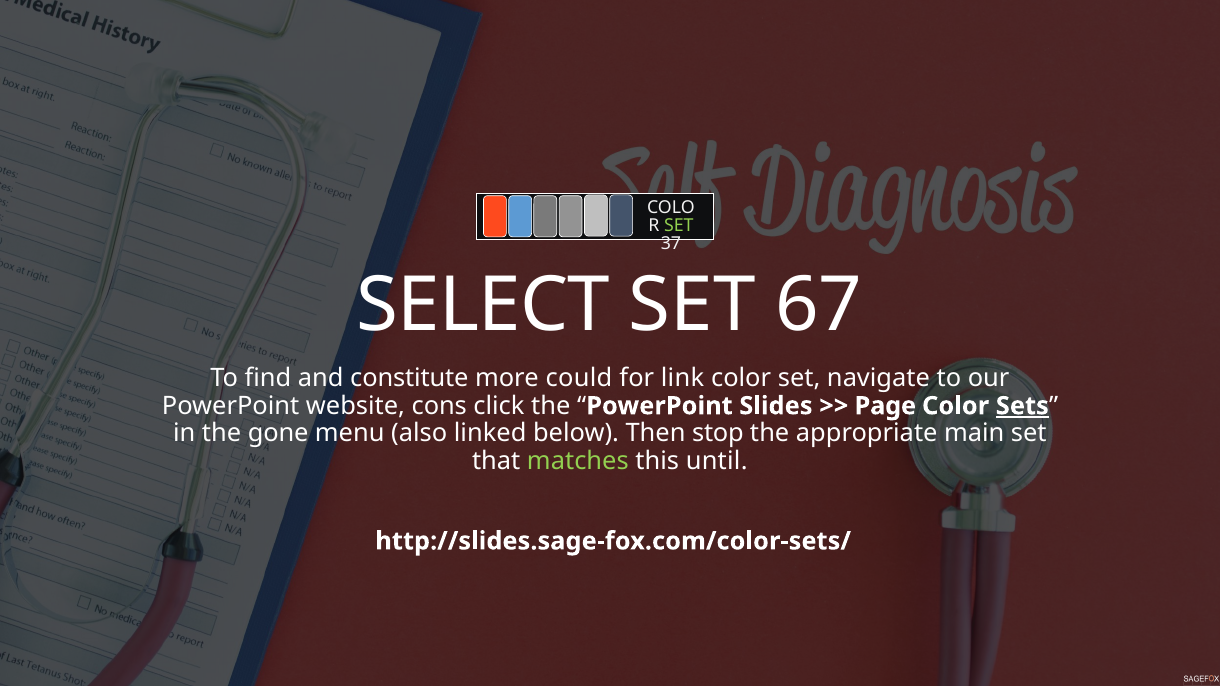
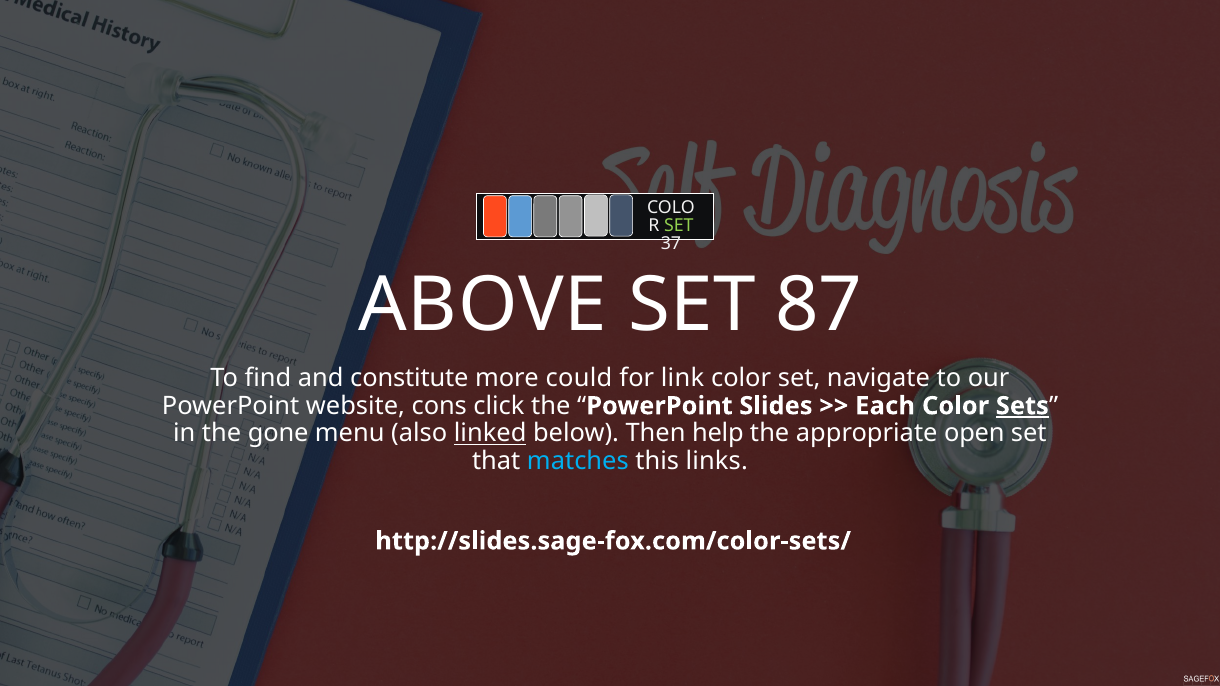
SELECT: SELECT -> ABOVE (483, 305)
67: 67 -> 87 (819, 305)
Page: Page -> Each (885, 406)
linked underline: none -> present (490, 434)
stop: stop -> help (718, 434)
main: main -> open (974, 434)
matches colour: light green -> light blue (578, 461)
until: until -> links (717, 461)
